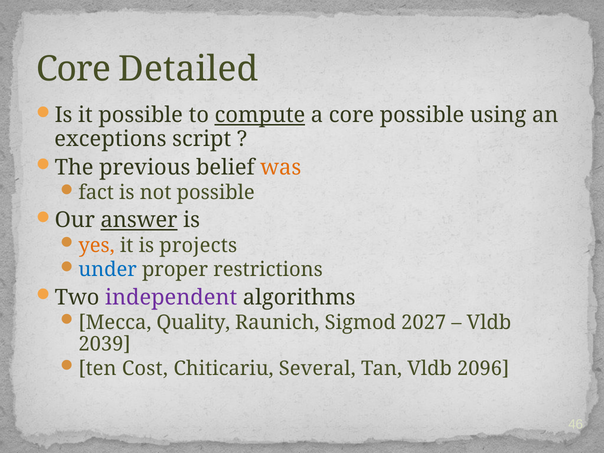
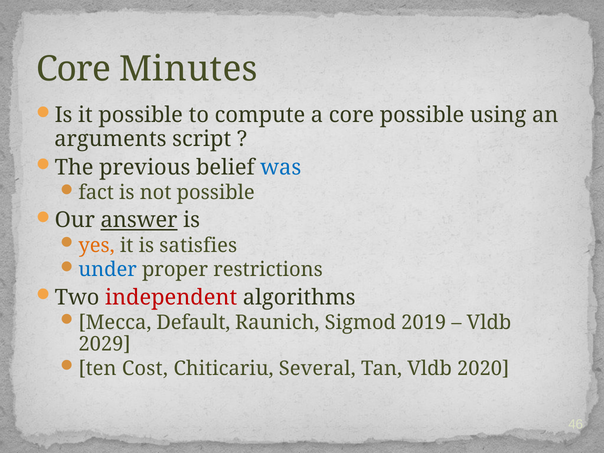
Detailed: Detailed -> Minutes (188, 69)
compute underline: present -> none (260, 115)
exceptions: exceptions -> arguments (110, 139)
was colour: orange -> blue (281, 167)
projects: projects -> satisfies (198, 245)
independent colour: purple -> red (171, 297)
Quality: Quality -> Default (193, 323)
2027: 2027 -> 2019 (424, 323)
2039: 2039 -> 2029 (105, 344)
2096: 2096 -> 2020 (483, 368)
